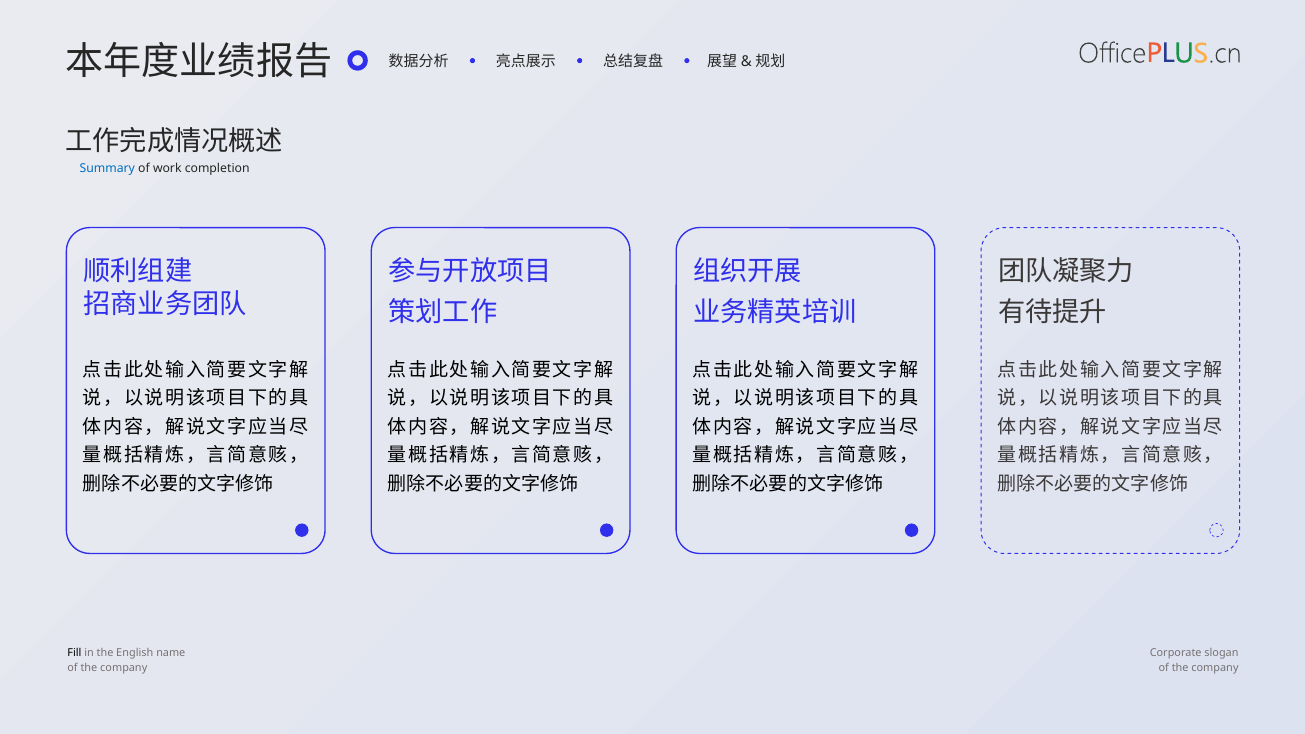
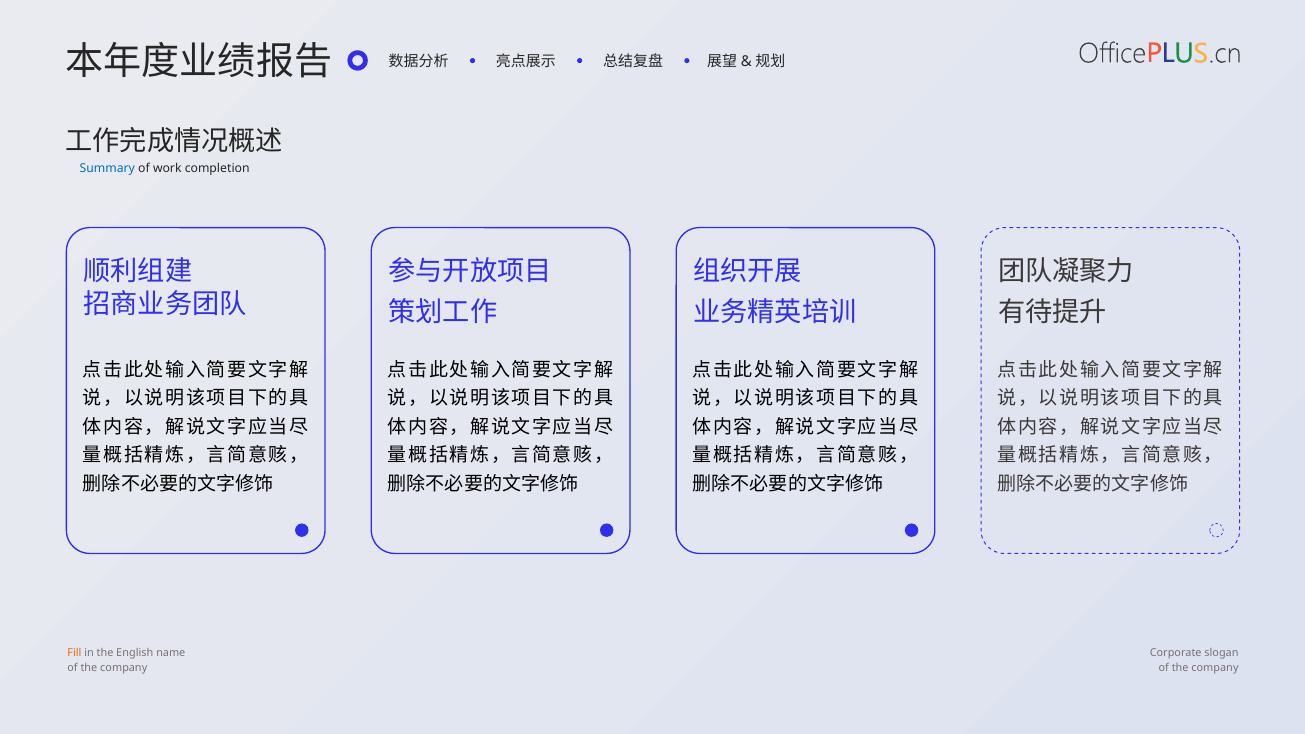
Fill colour: black -> orange (74, 653)
